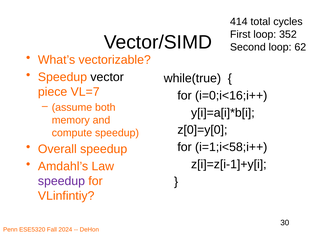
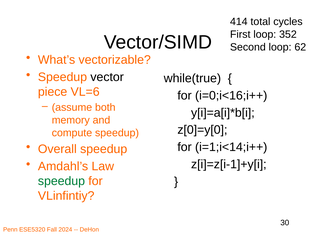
VL=7: VL=7 -> VL=6 (85, 92)
i=1;i<58;i++: i=1;i<58;i++ -> i=1;i<14;i++ (231, 147)
speedup colour: purple -> green (61, 181)
